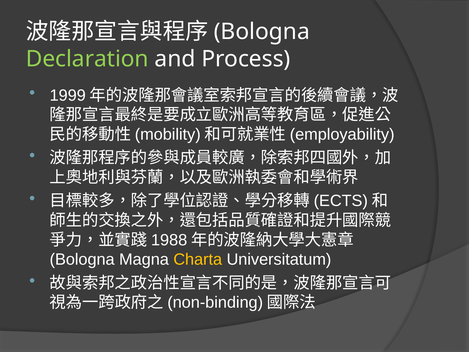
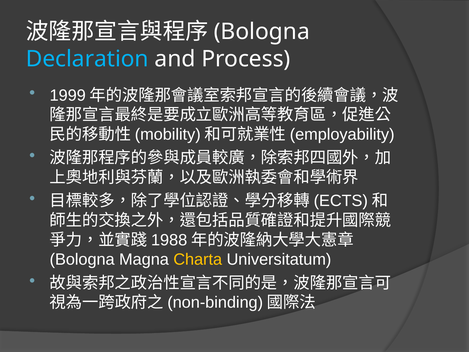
Declaration colour: light green -> light blue (87, 59)
